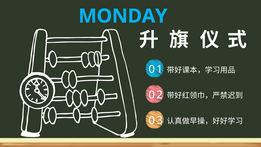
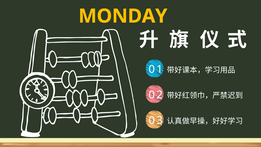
MONDAY colour: light blue -> yellow (123, 16)
